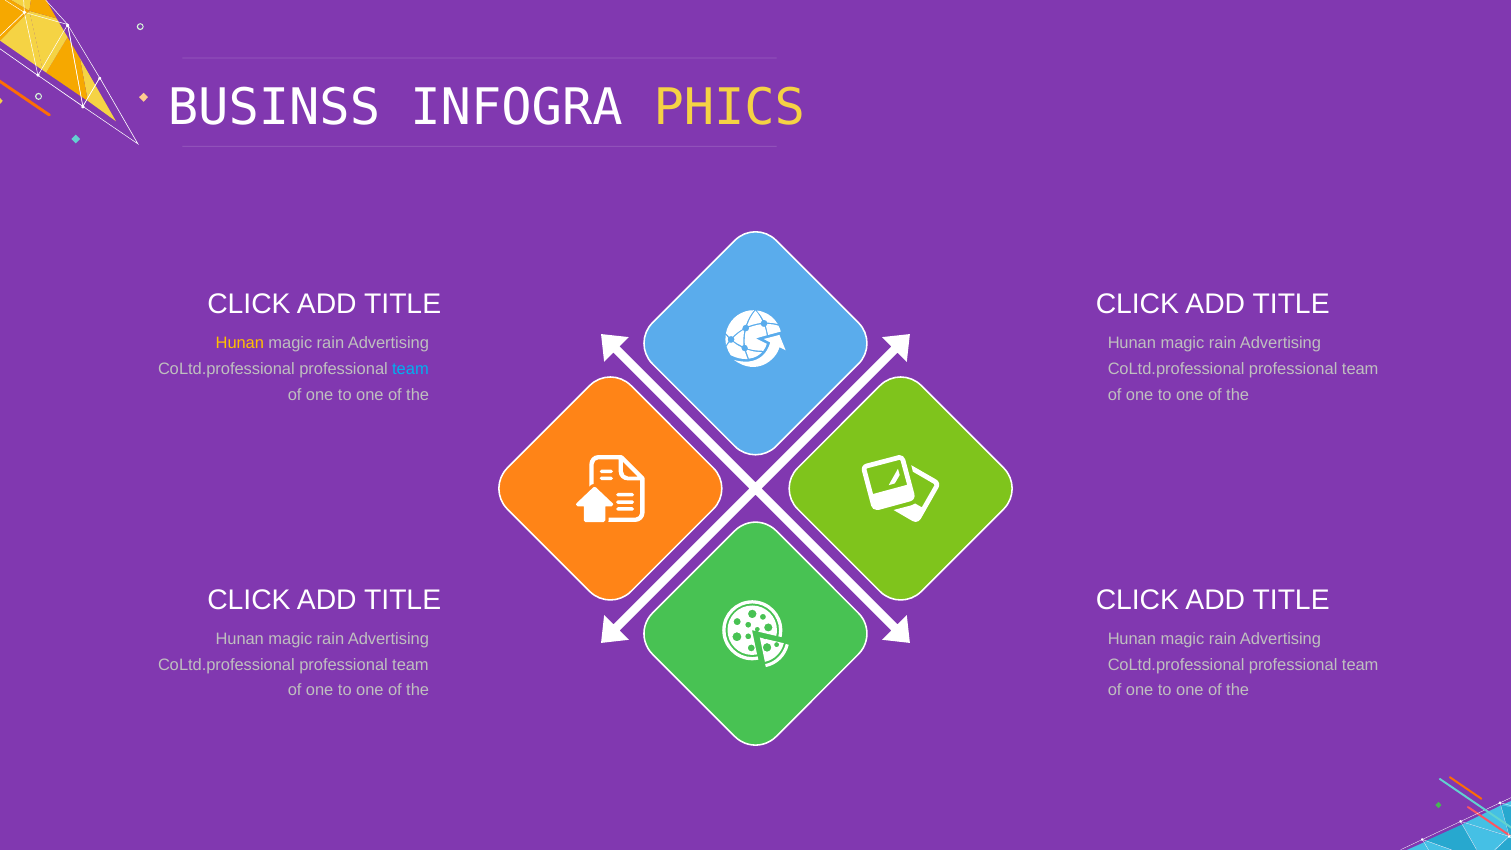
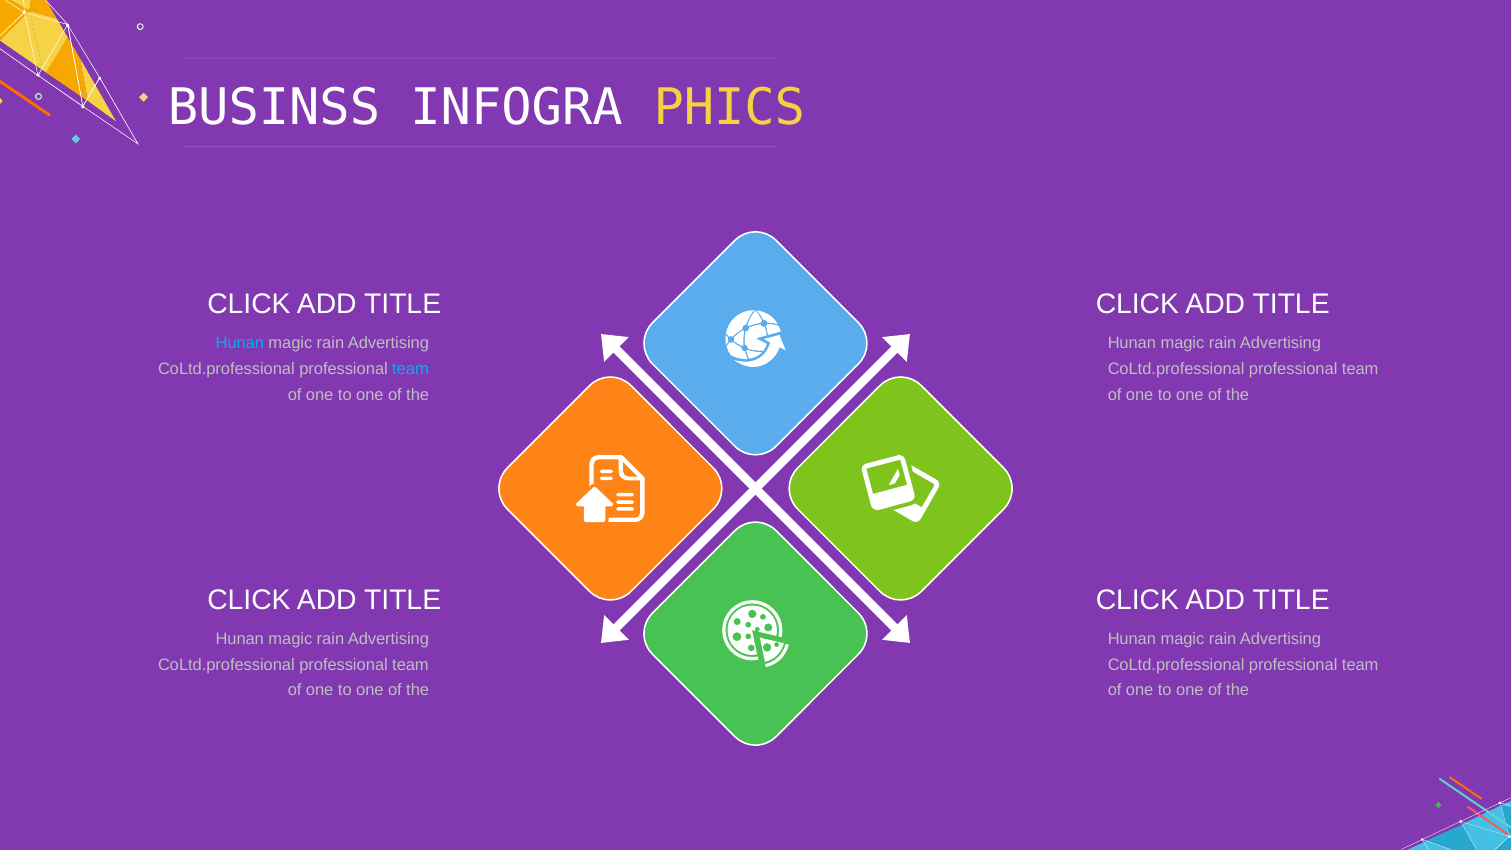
Hunan colour: yellow -> light blue (240, 343)
